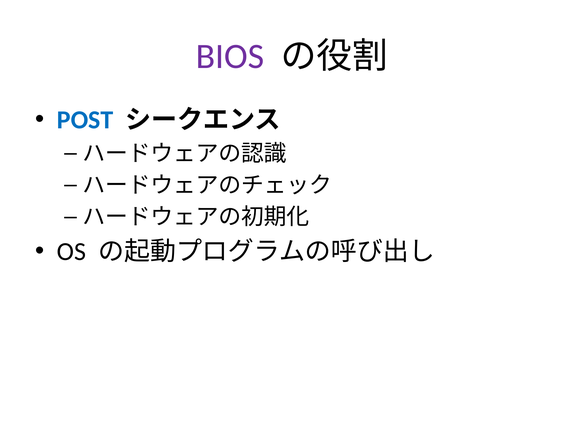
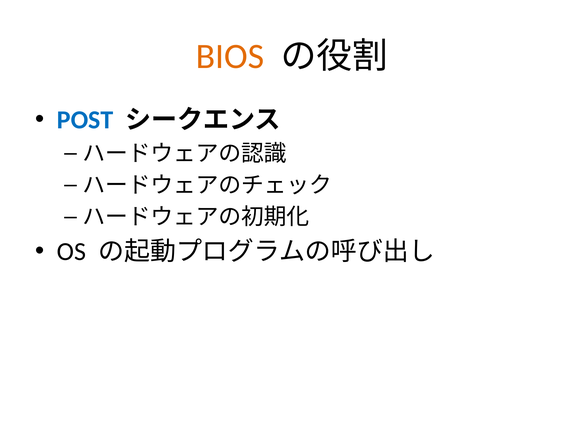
BIOS colour: purple -> orange (230, 57)
